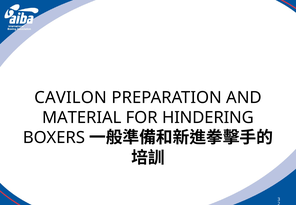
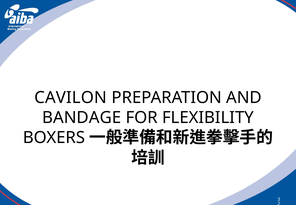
MATERIAL: MATERIAL -> BANDAGE (82, 118)
HINDERING: HINDERING -> FLEXIBILITY (208, 118)
